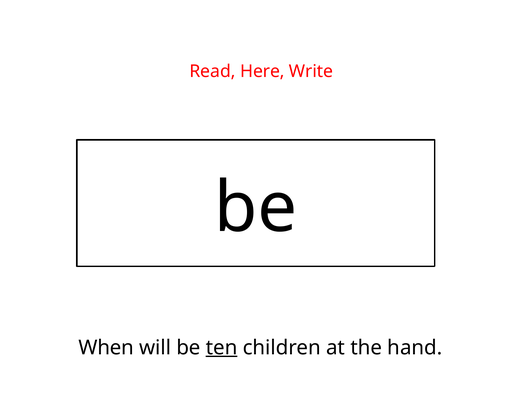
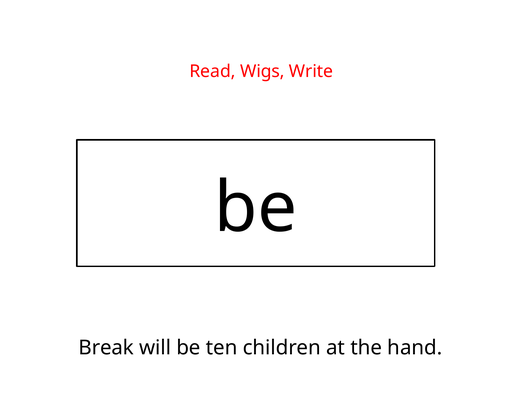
Here: Here -> Wigs (262, 71)
When: When -> Break (106, 348)
ten underline: present -> none (222, 348)
